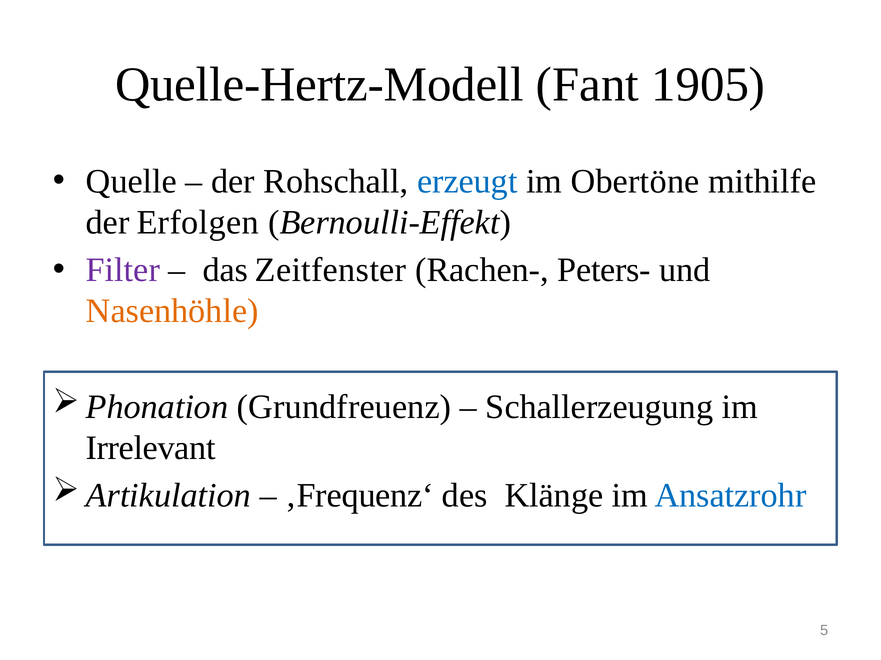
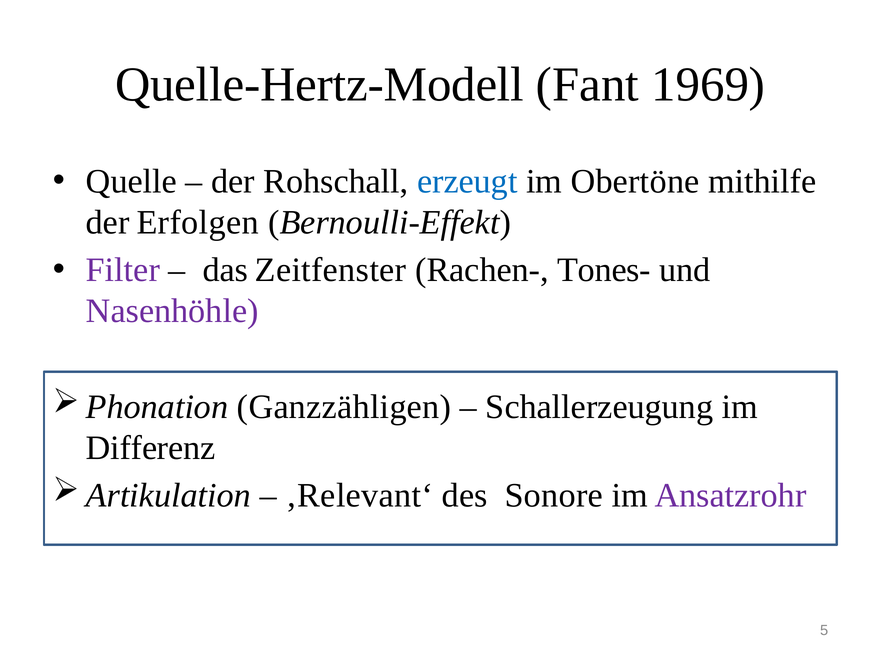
1905: 1905 -> 1969 (708, 85)
Peters-: Peters- -> Tones- (604, 270)
Nasenhöhle colour: orange -> purple (172, 311)
Grundfreuenz: Grundfreuenz -> Ganzzähligen (344, 407)
Irrelevant: Irrelevant -> Differenz (151, 448)
‚Frequenz‘: ‚Frequenz‘ -> ‚Relevant‘ (359, 496)
Klänge: Klänge -> Sonore (554, 496)
Ansatzrohr colour: blue -> purple (731, 496)
